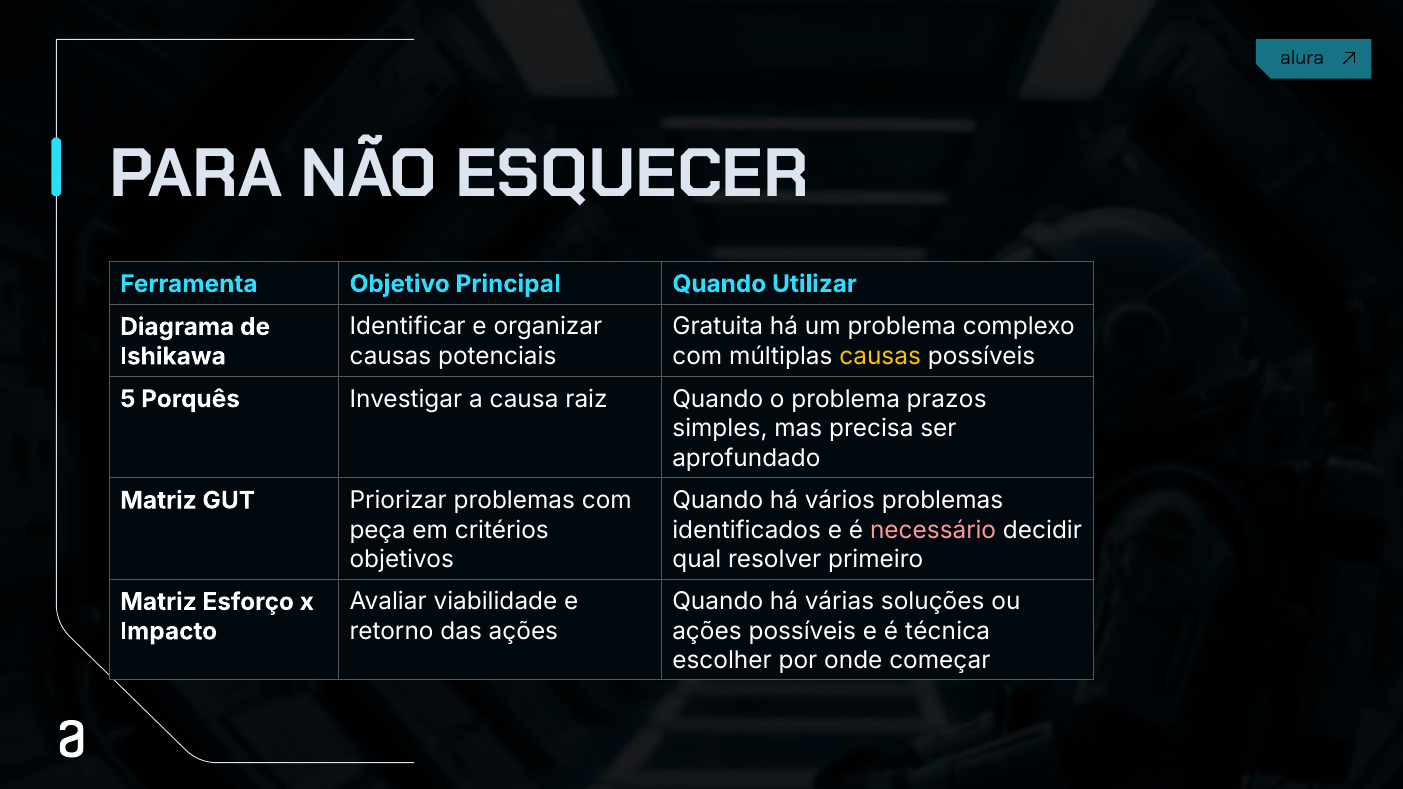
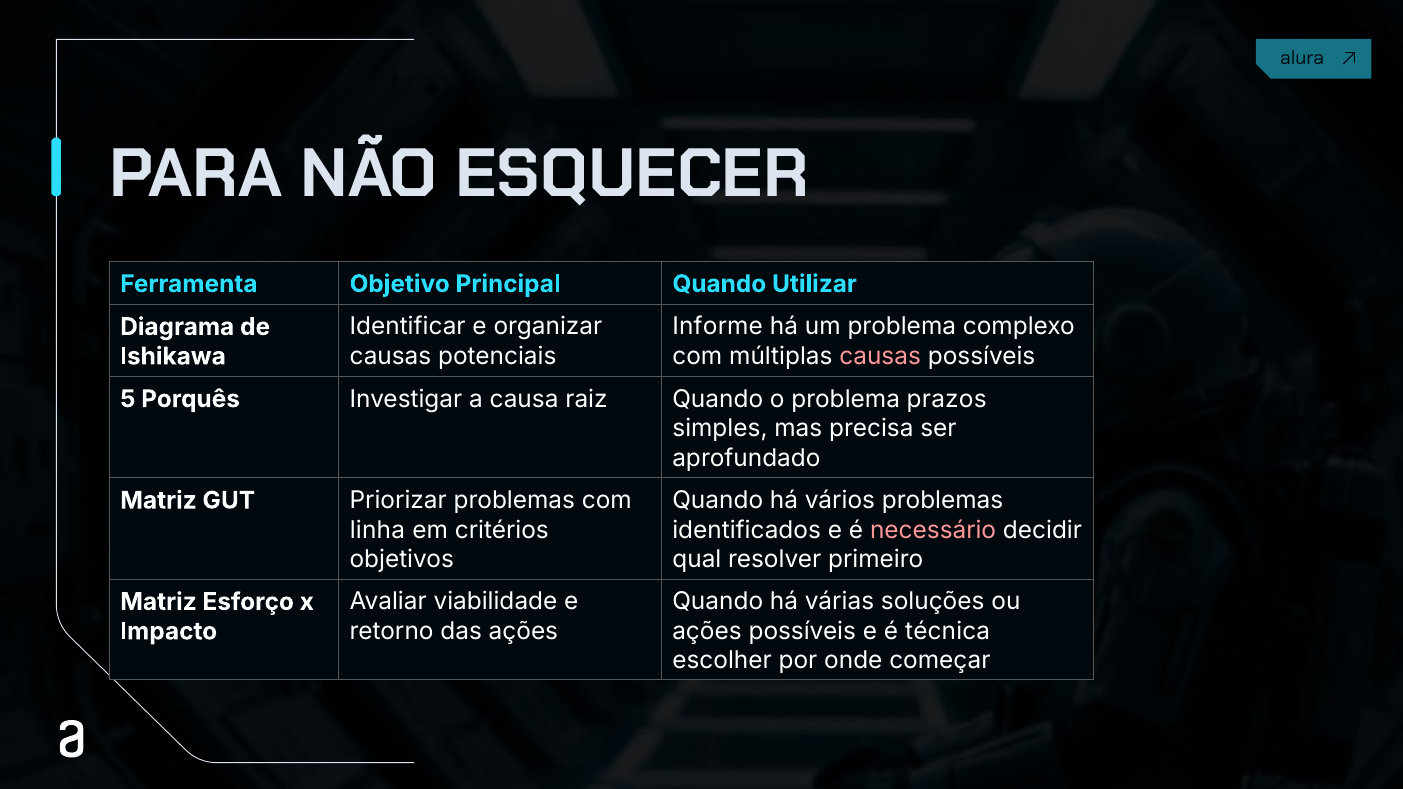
Gratuita: Gratuita -> Informe (718, 327)
causas colour: yellow -> pink (880, 356)
peça: peça -> linha (377, 530)
